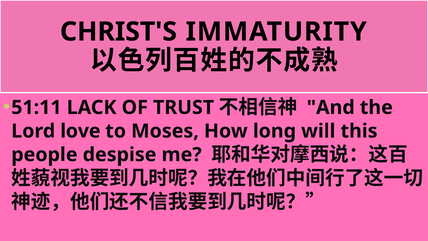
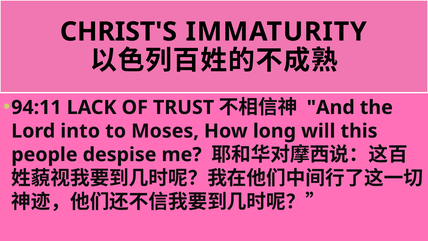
51:11: 51:11 -> 94:11 (36, 107)
love: love -> into (80, 131)
